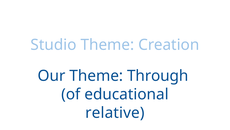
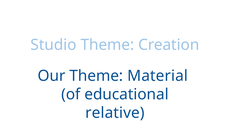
Through: Through -> Material (158, 76)
